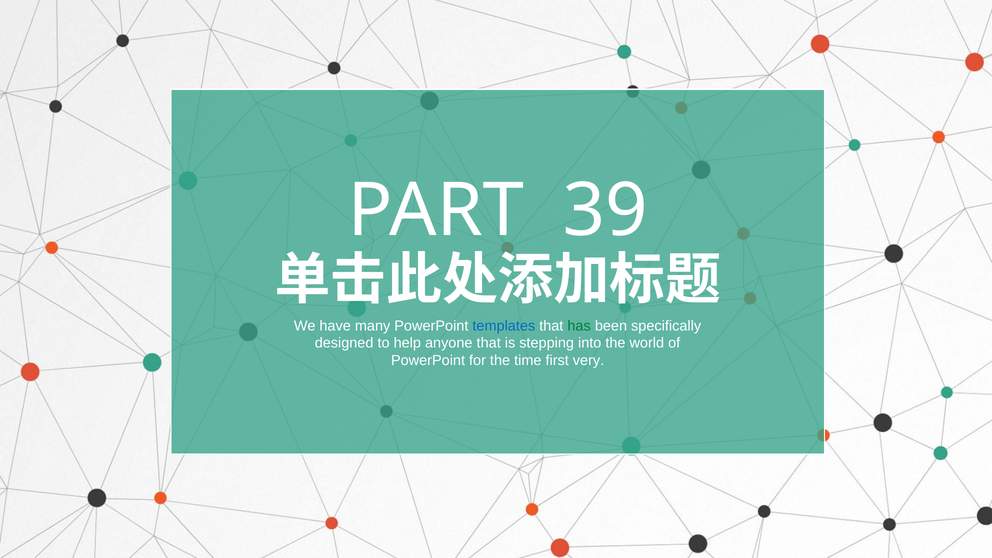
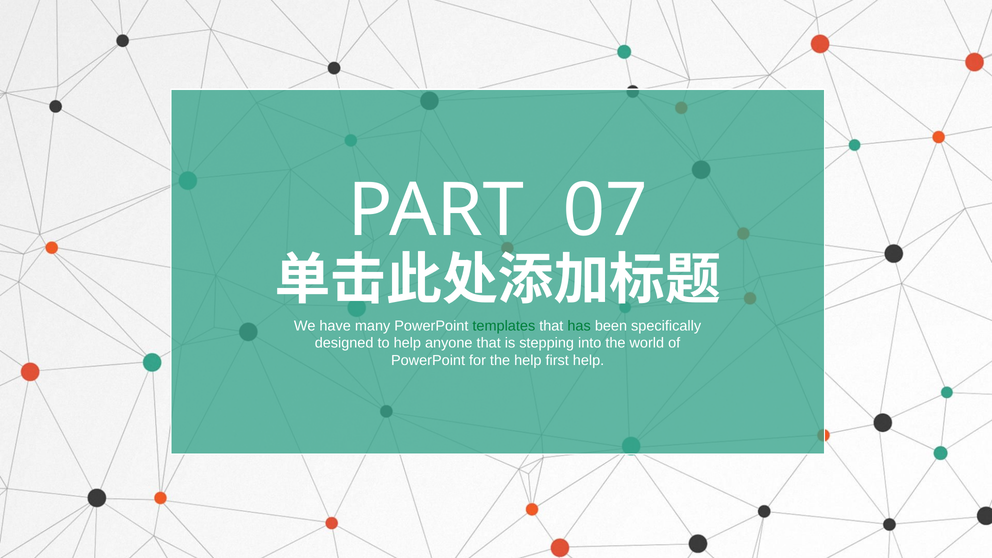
39: 39 -> 07 (605, 211)
templates colour: blue -> green (504, 326)
the time: time -> help (528, 361)
first very: very -> help (589, 361)
